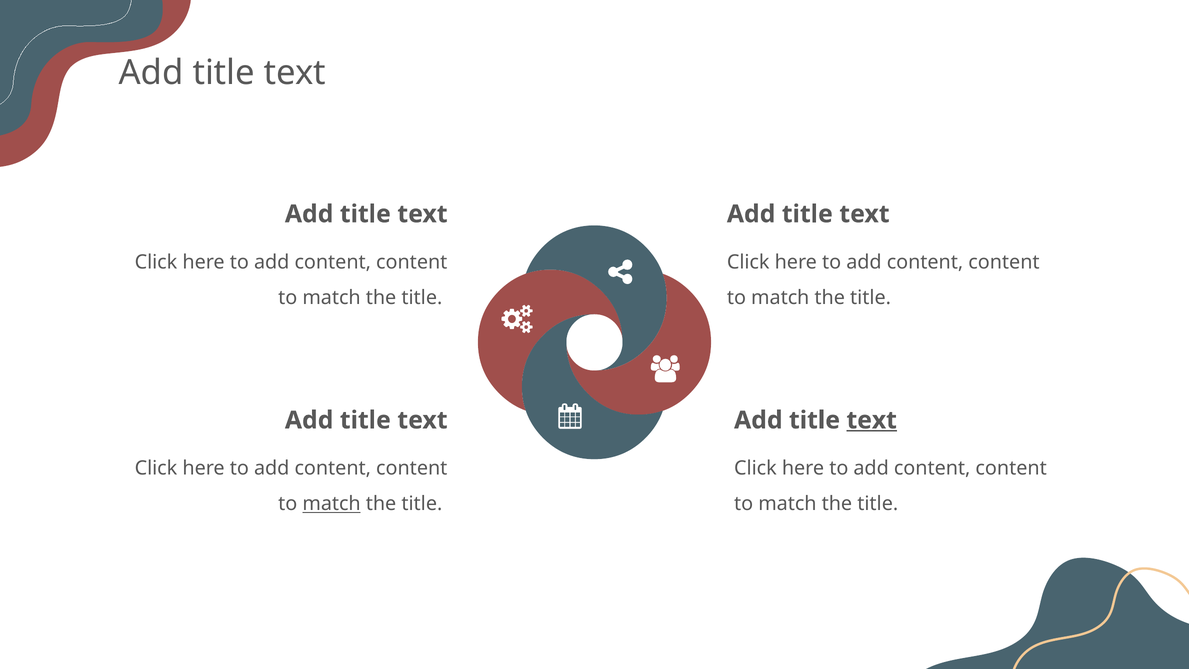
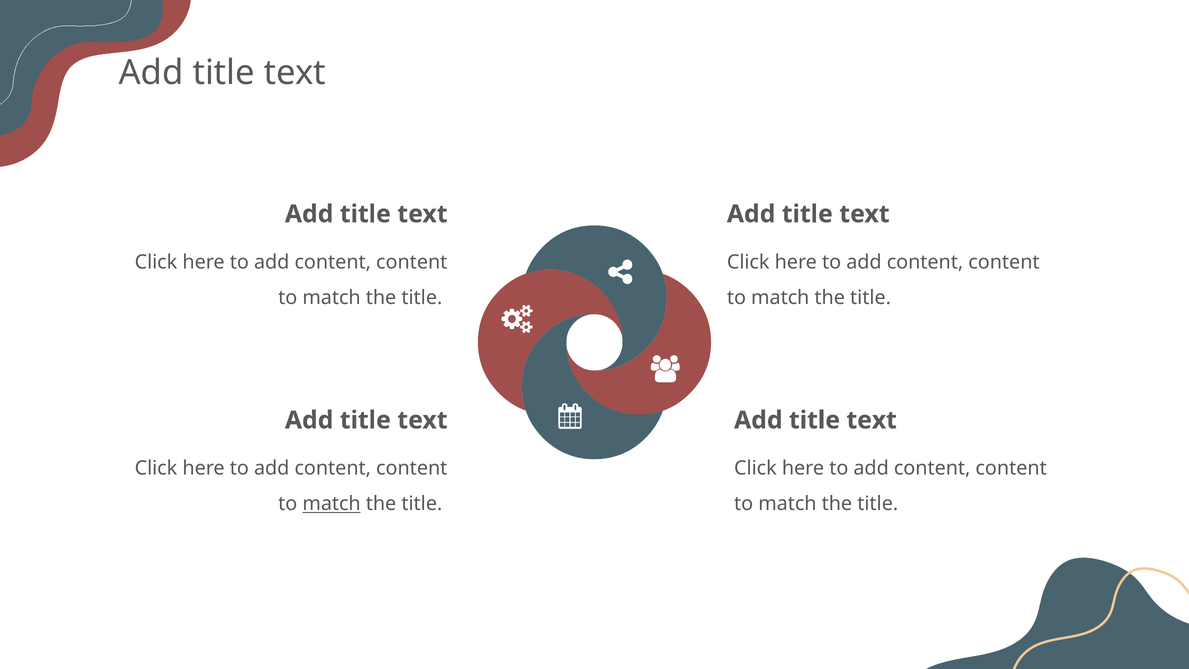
text underline: present -> none (872, 420)
